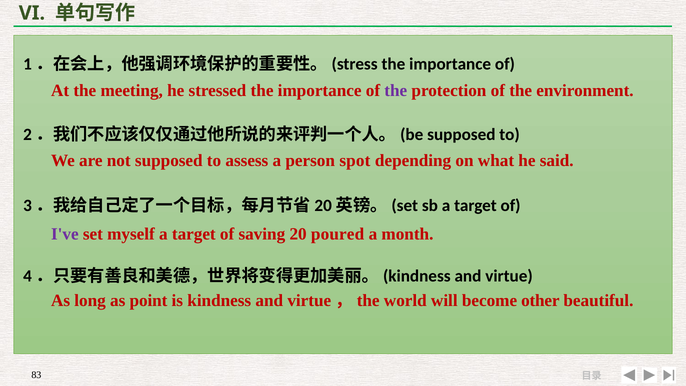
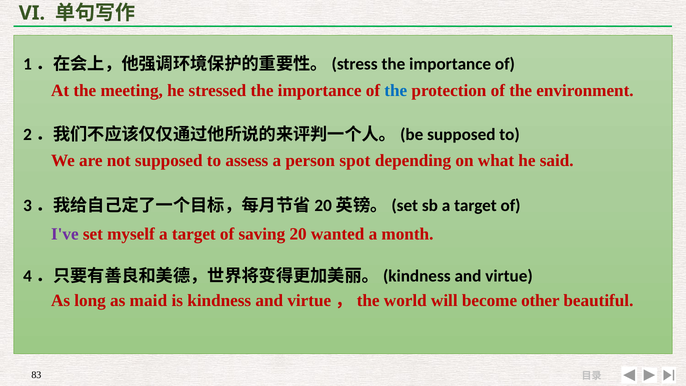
the colour: purple -> blue (396, 91)
poured: poured -> wanted (338, 234)
point: point -> maid (148, 300)
